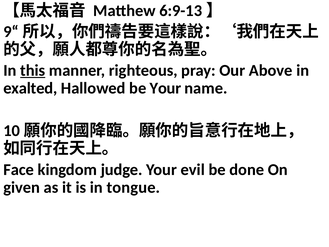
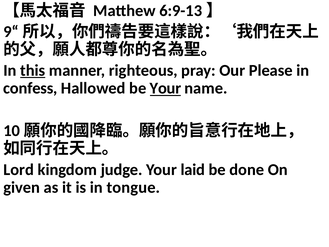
Above: Above -> Please (271, 70)
exalted: exalted -> confess (30, 88)
Your underline: none -> present (165, 88)
Face: Face -> Lord (19, 169)
evil: evil -> laid (193, 169)
